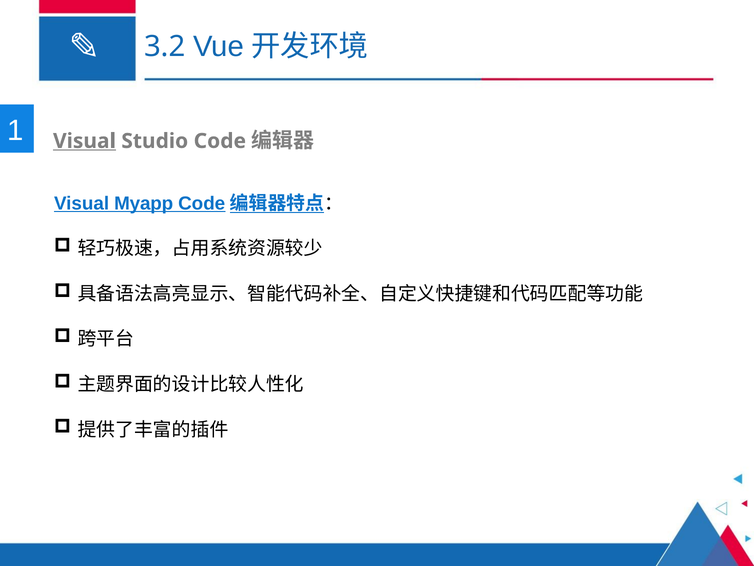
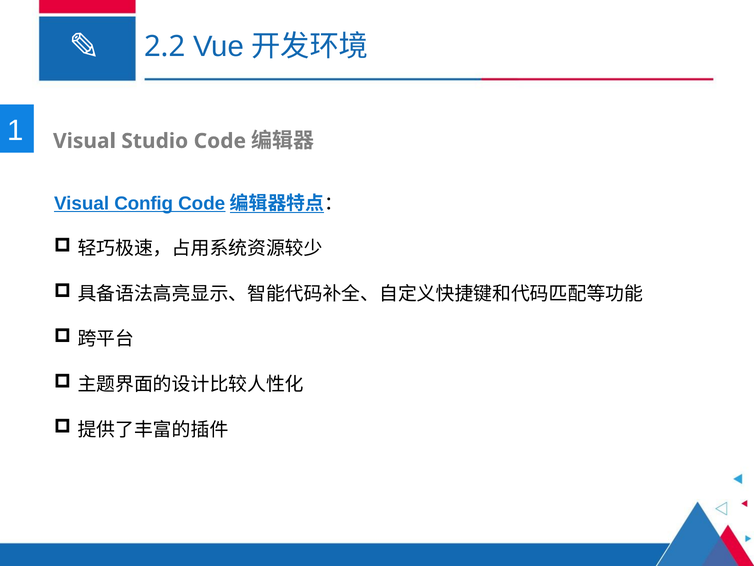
3.2: 3.2 -> 2.2 (165, 47)
Visual underline: present -> none (84, 141)
Myapp: Myapp -> Config (144, 203)
